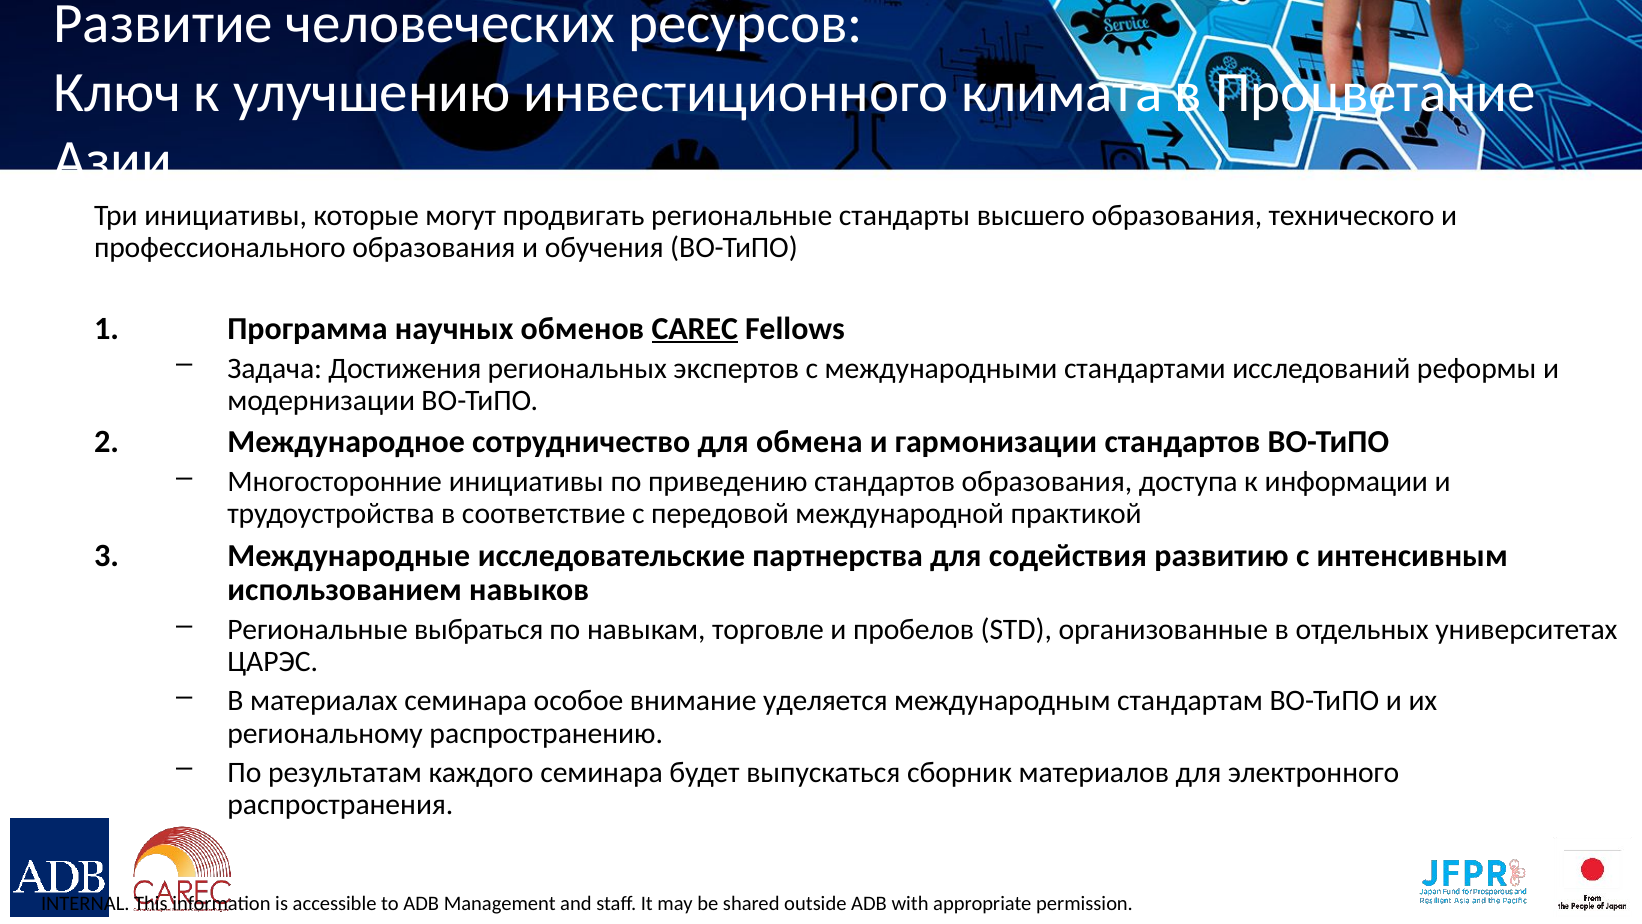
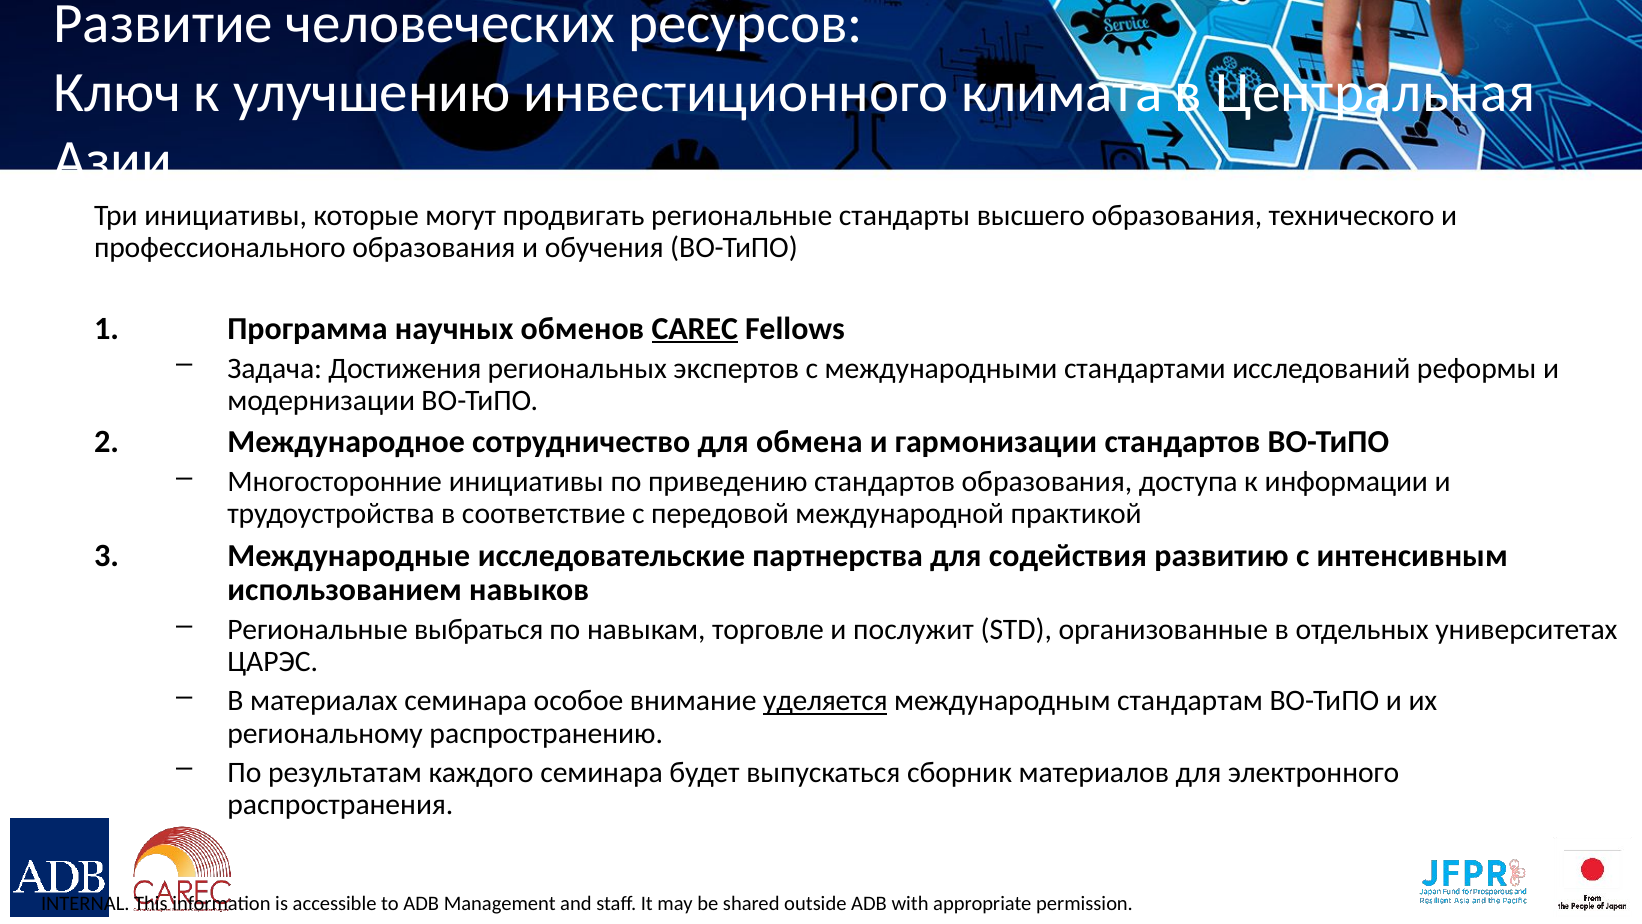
Процветание: Процветание -> Центральная (1375, 92)
пробелов: пробелов -> послужит (913, 630)
уделяется underline: none -> present (825, 701)
